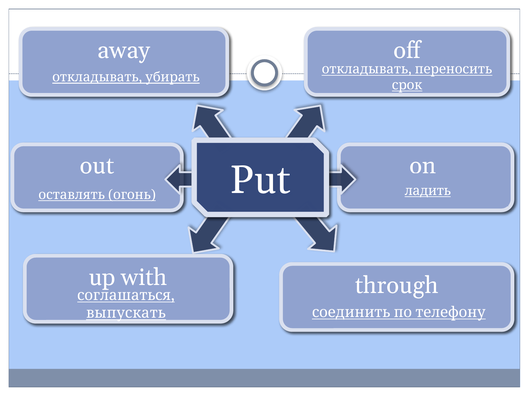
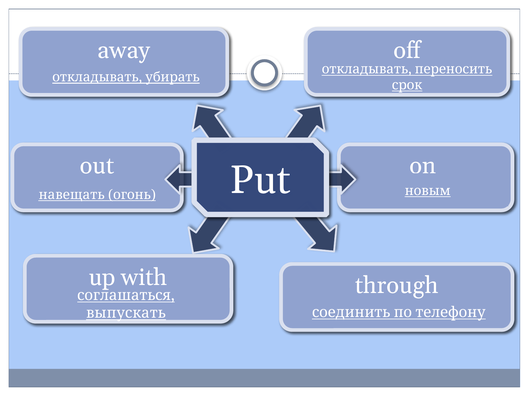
ладить: ладить -> новым (428, 191)
оставлять: оставлять -> навещать (72, 195)
